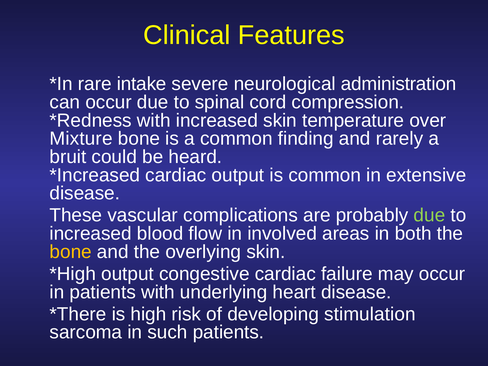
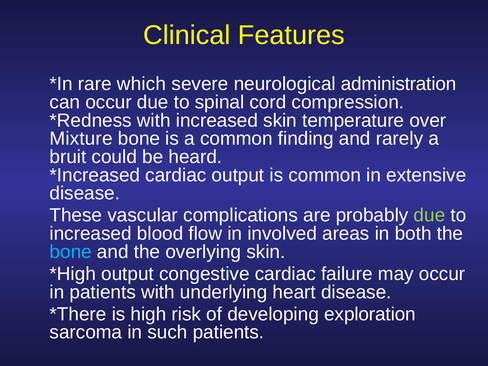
intake: intake -> which (142, 84)
bone colour: yellow -> light blue (71, 252)
stimulation: stimulation -> exploration (370, 314)
